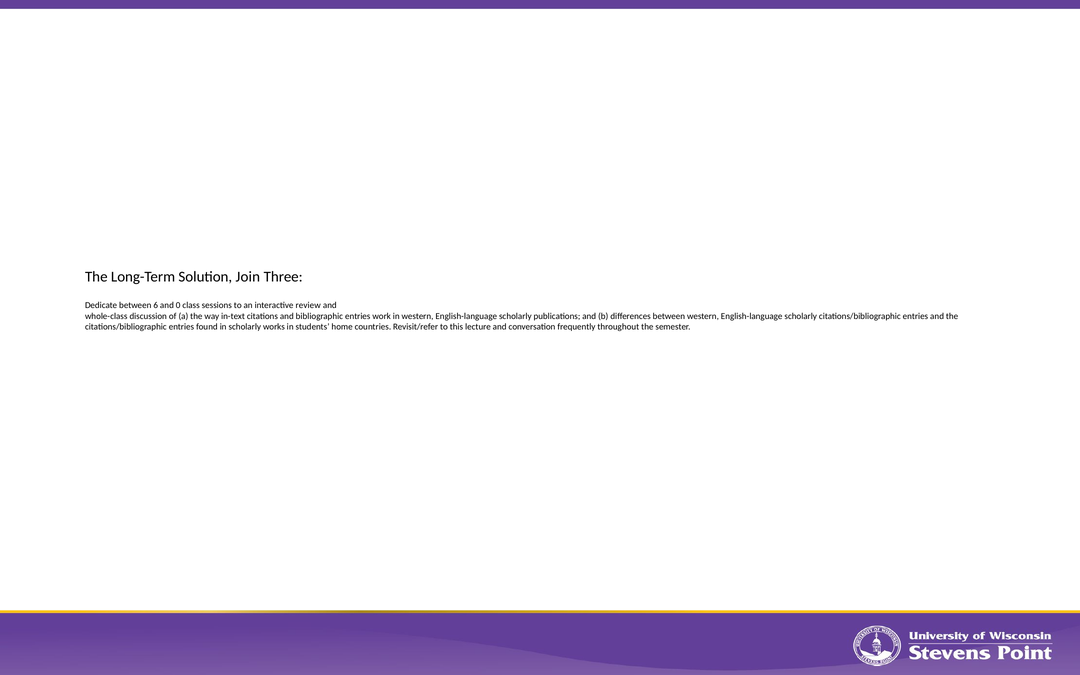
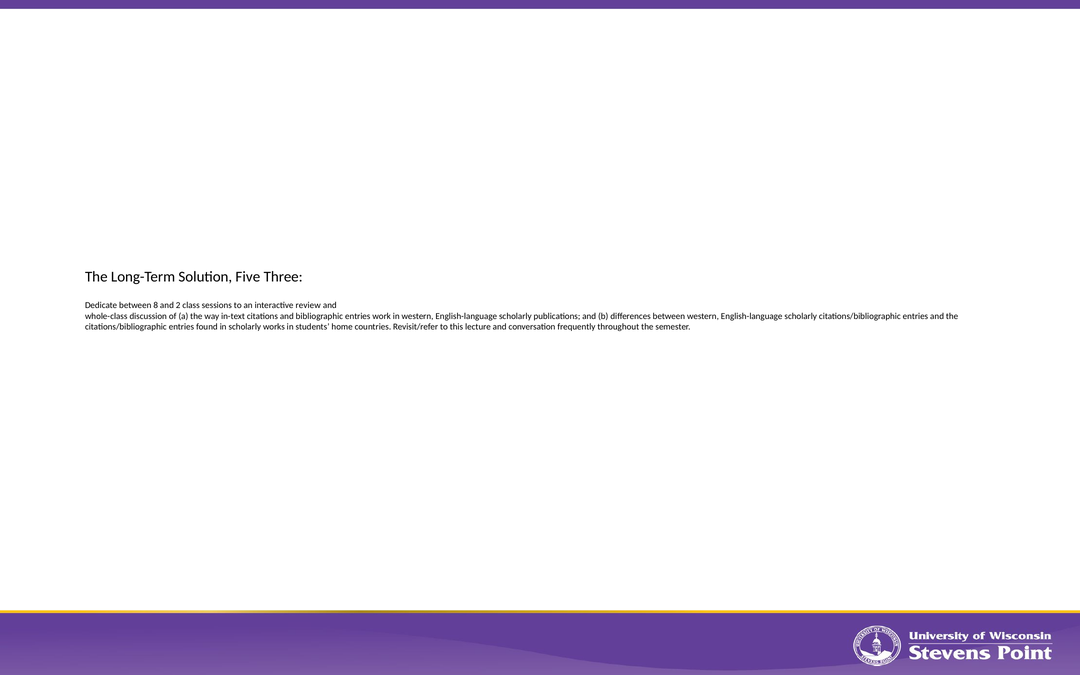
Join: Join -> Five (248, 277)
6: 6 -> 8 (156, 305)
0: 0 -> 2 (178, 305)
